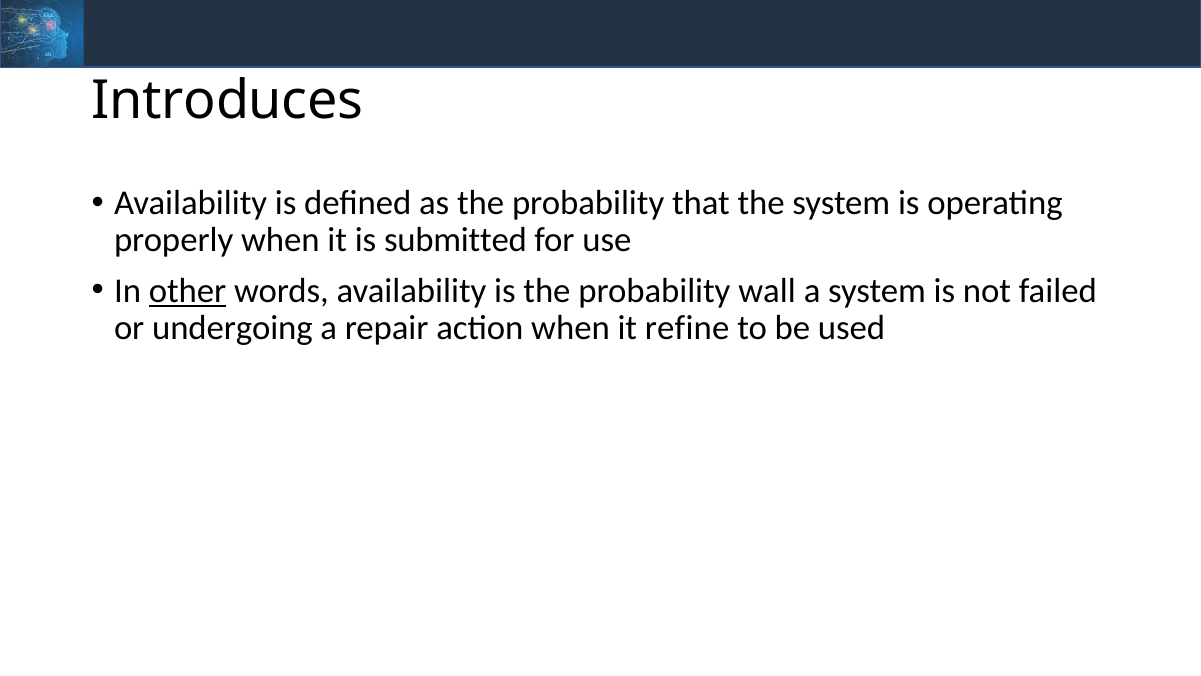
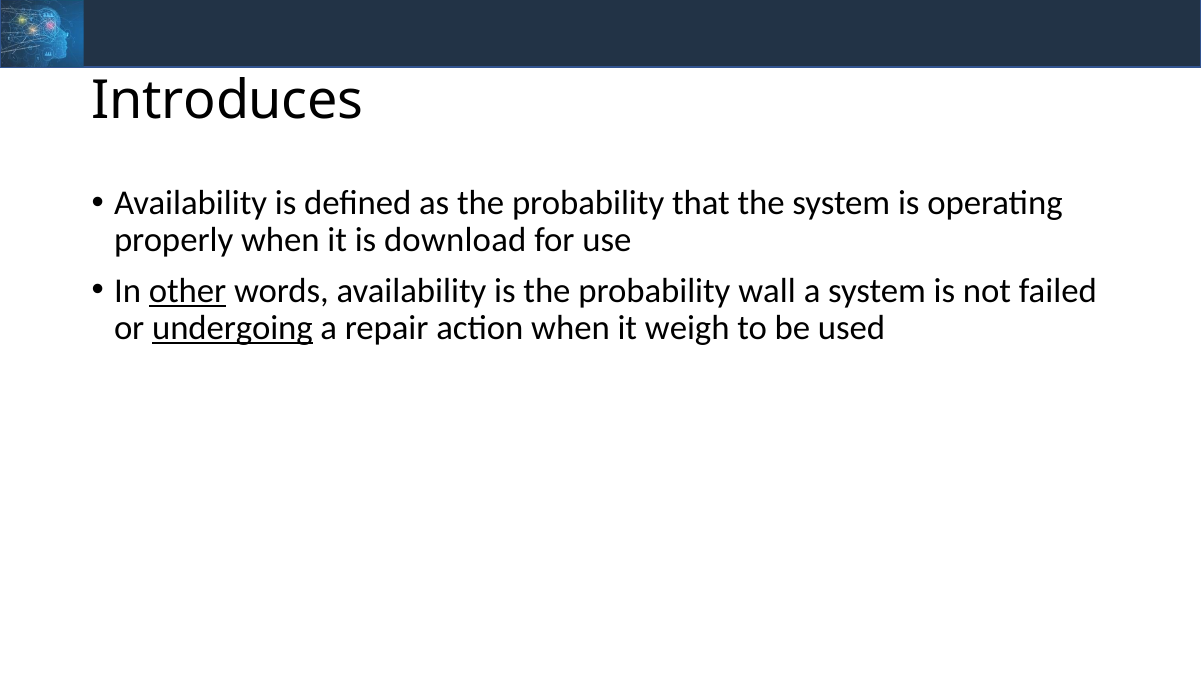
submitted: submitted -> download (455, 240)
undergoing underline: none -> present (232, 328)
refine: refine -> weigh (687, 328)
